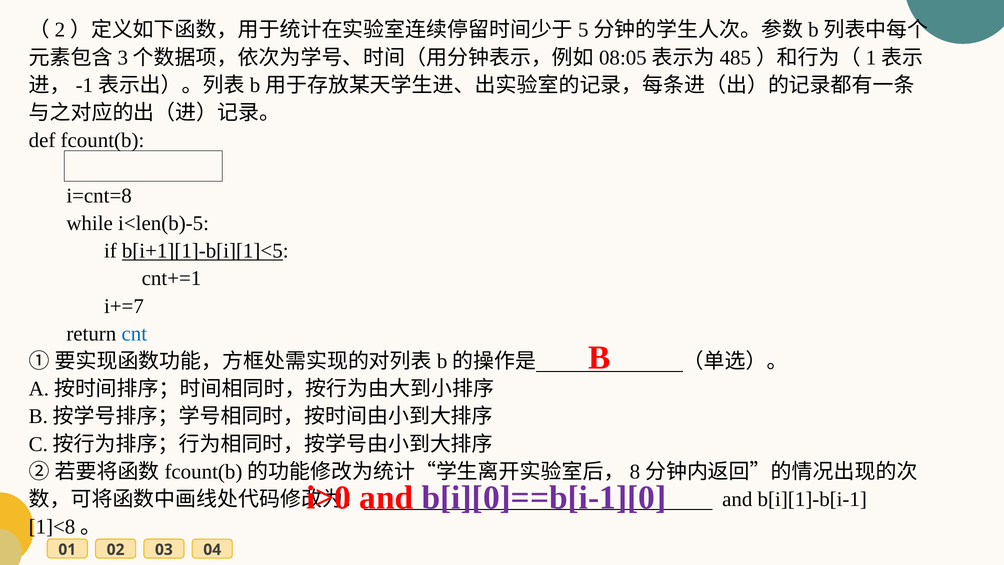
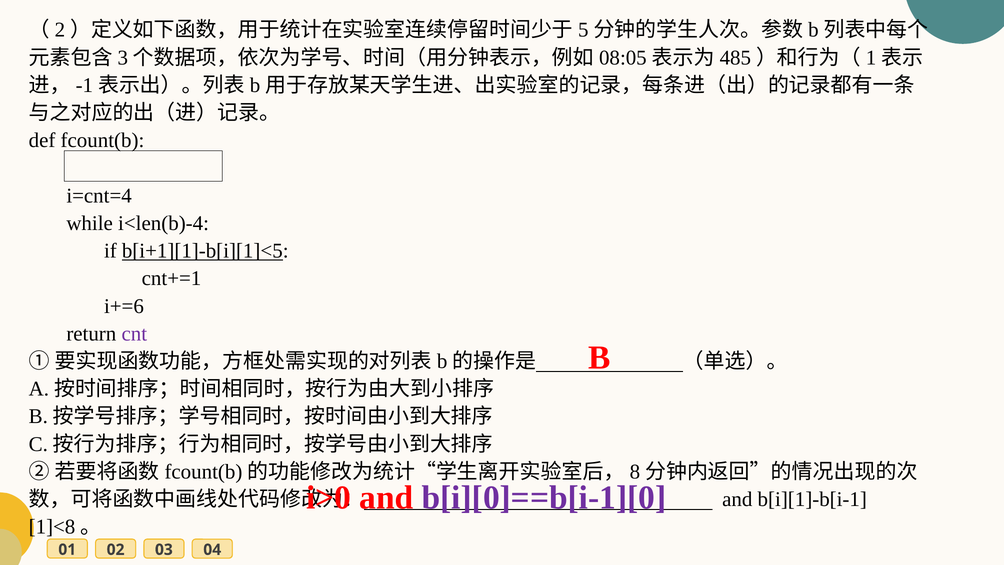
i=cnt=8: i=cnt=8 -> i=cnt=4 (99, 196)
i<len(b)-5: i<len(b)-5 -> i<len(b)-4 (164, 223)
i+=7: i+=7 -> i+=6 (124, 306)
cnt colour: blue -> purple (134, 334)
